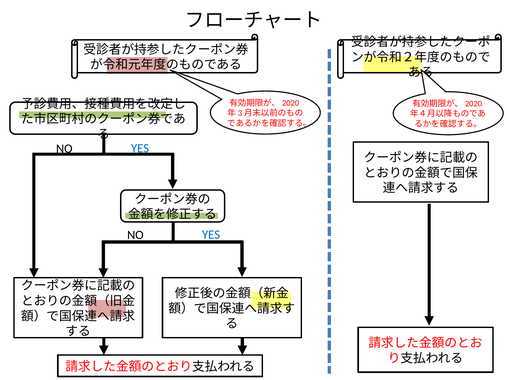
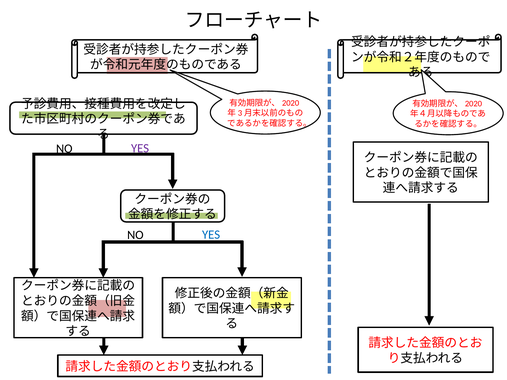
YES colour: blue -> purple (140, 148)
